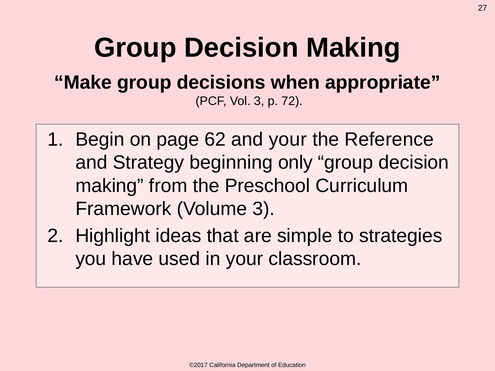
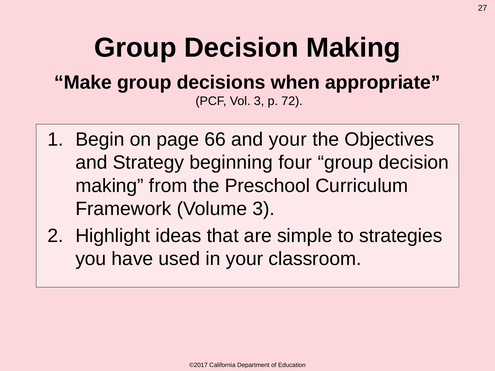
62: 62 -> 66 (215, 140)
Reference: Reference -> Objectives (389, 140)
only: only -> four (295, 163)
